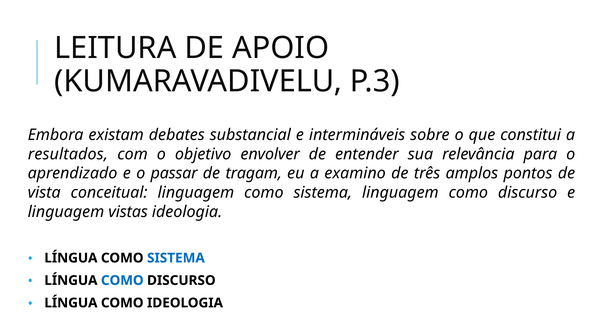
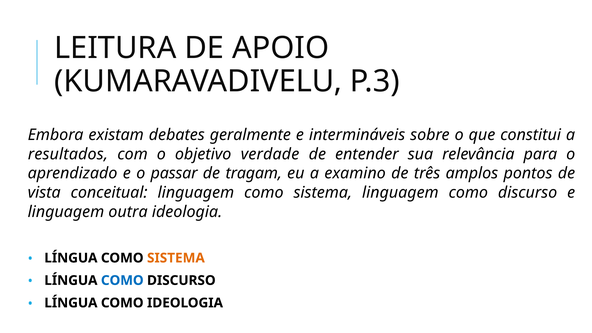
substancial: substancial -> geralmente (250, 135)
envolver: envolver -> verdade (270, 154)
vistas: vistas -> outra (128, 212)
SISTEMA colour: blue -> orange (176, 258)
